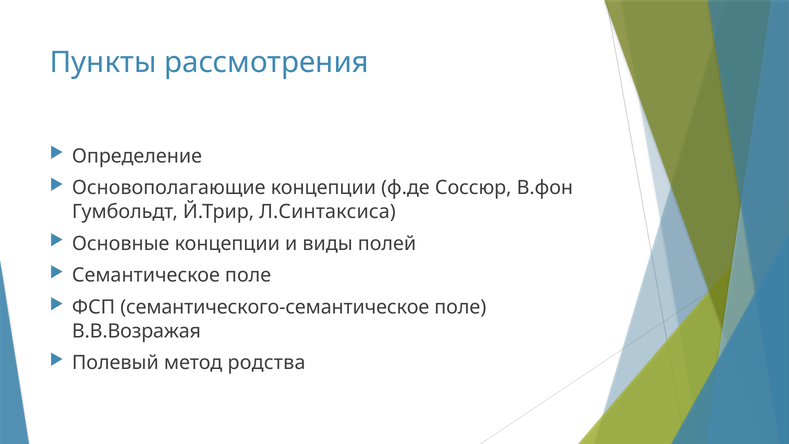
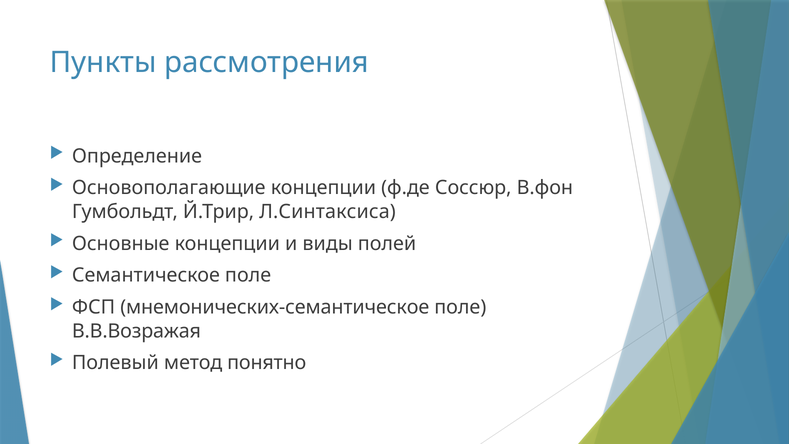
семантического-семантическое: семантического-семантическое -> мнемонических-семантическое (275, 307)
родства: родства -> понятно (267, 363)
